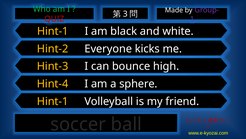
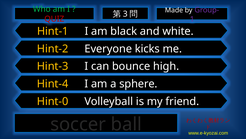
Hint-1: Hint-1 -> Hint-0 (53, 101)
